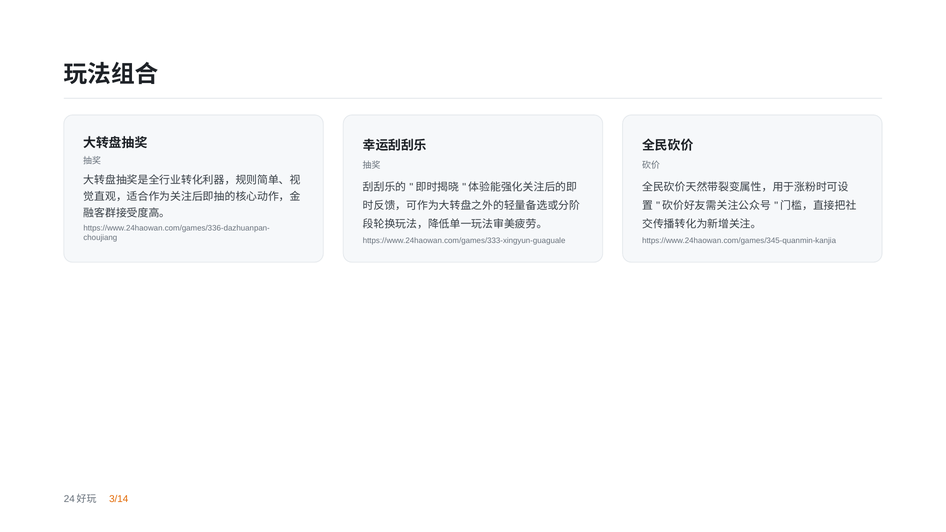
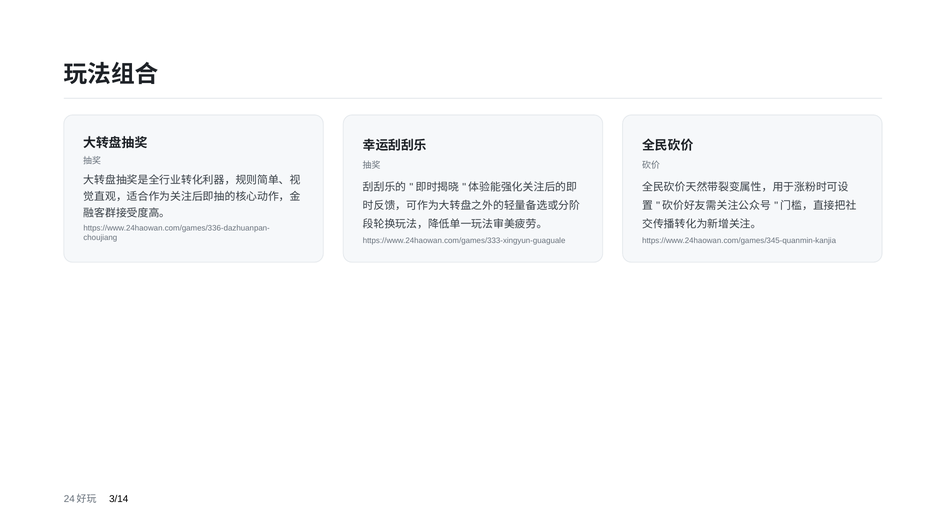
3/14 colour: orange -> black (119, 499)
